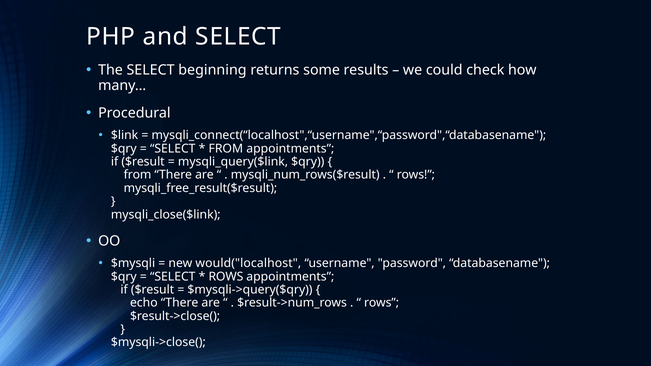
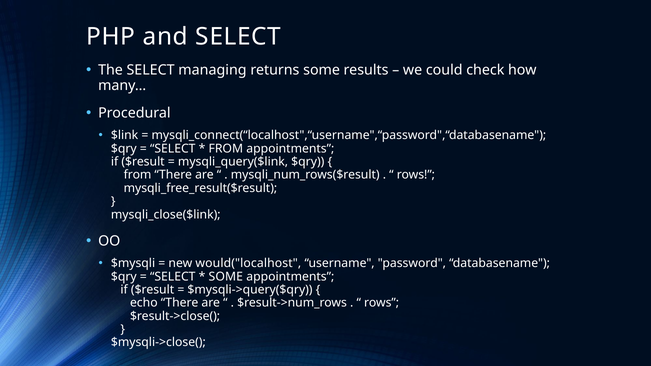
beginning: beginning -> managing (212, 70)
ROWS: ROWS -> SOME (226, 277)
